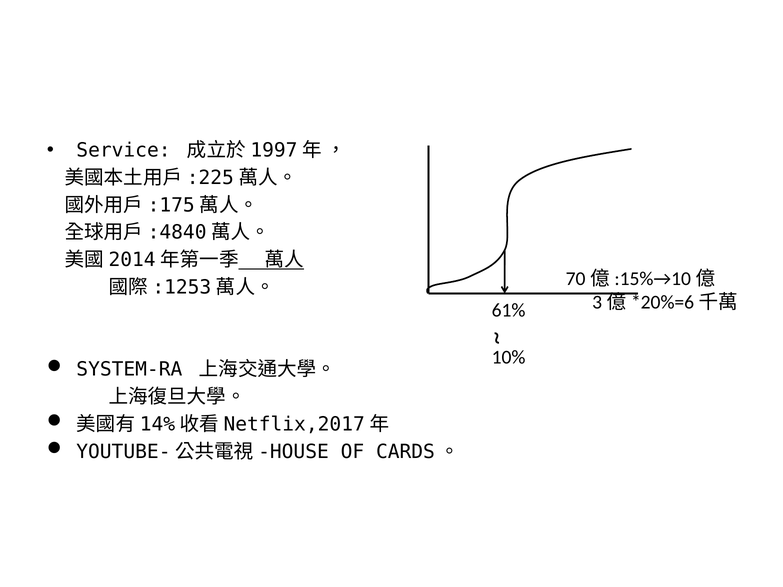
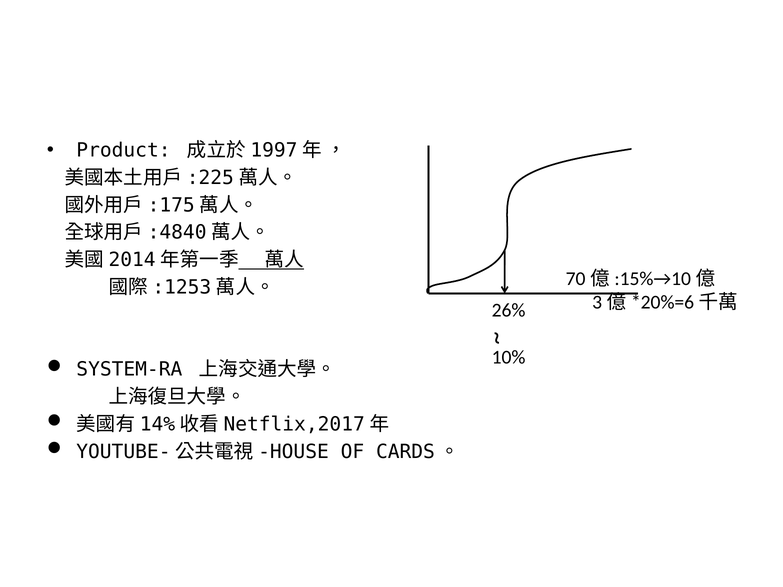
Service: Service -> Product (123, 150)
61%: 61% -> 26% (509, 311)
